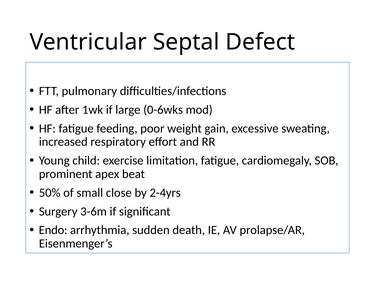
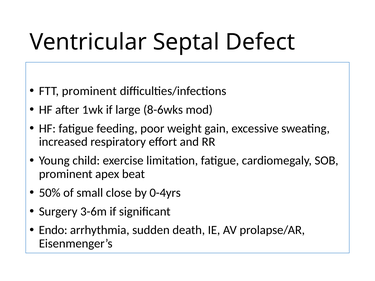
FTT pulmonary: pulmonary -> prominent (89, 91)
0-6wks: 0-6wks -> 8-6wks (163, 110)
2-4yrs: 2-4yrs -> 0-4yrs (165, 193)
